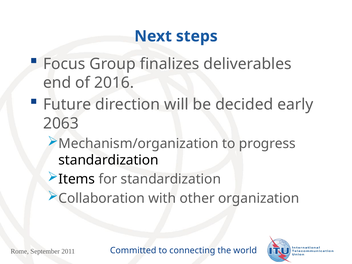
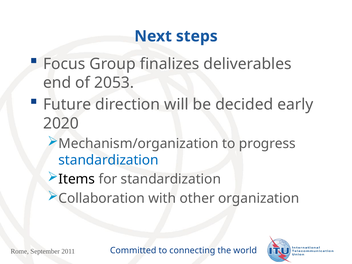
2016: 2016 -> 2053 (114, 83)
2063: 2063 -> 2020 (61, 123)
standardization colour: black -> blue (109, 160)
